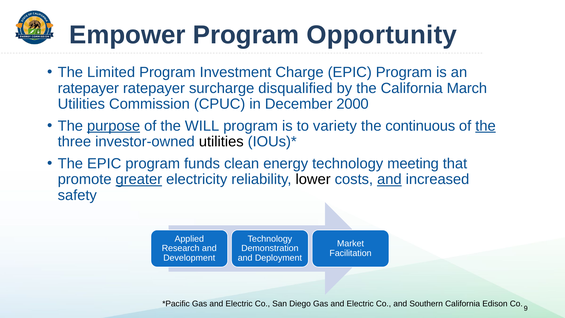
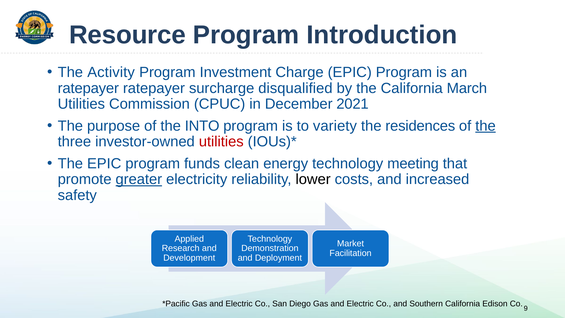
Empower: Empower -> Resource (127, 35)
Opportunity: Opportunity -> Introduction (382, 35)
Limited: Limited -> Activity (111, 72)
2000: 2000 -> 2021 (353, 104)
purpose underline: present -> none (114, 126)
WILL: WILL -> INTO (202, 126)
continuous: continuous -> residences (420, 126)
utilities colour: black -> red (221, 142)
and underline: present -> none (389, 179)
